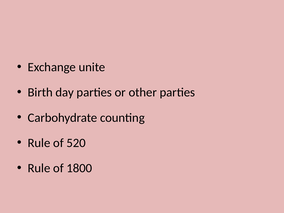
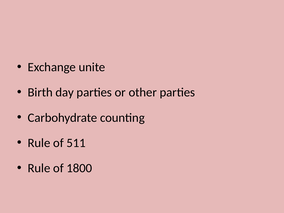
520: 520 -> 511 (76, 143)
